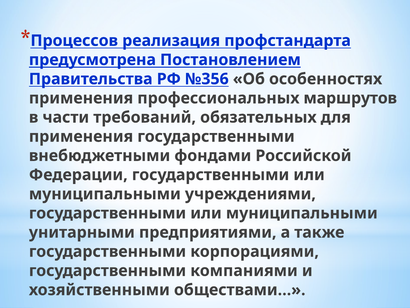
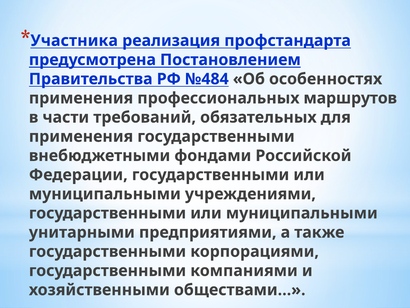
Процессов: Процессов -> Участника (74, 41)
№356: №356 -> №484 (207, 79)
